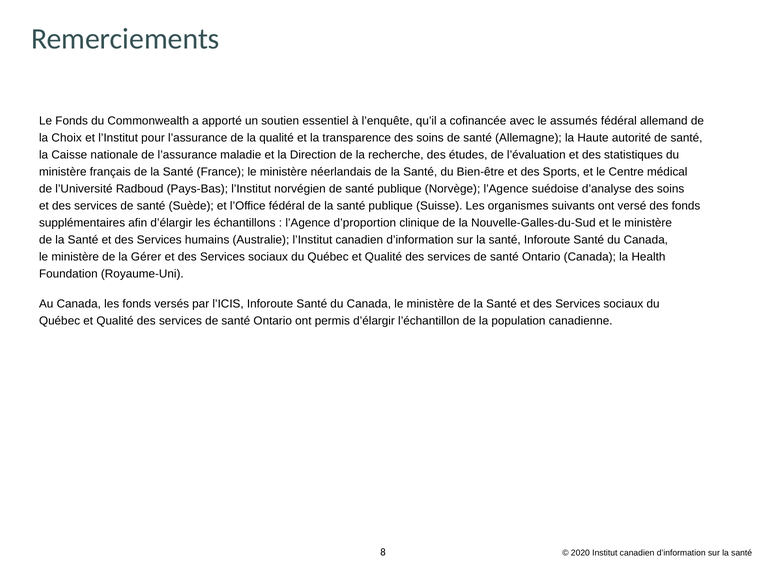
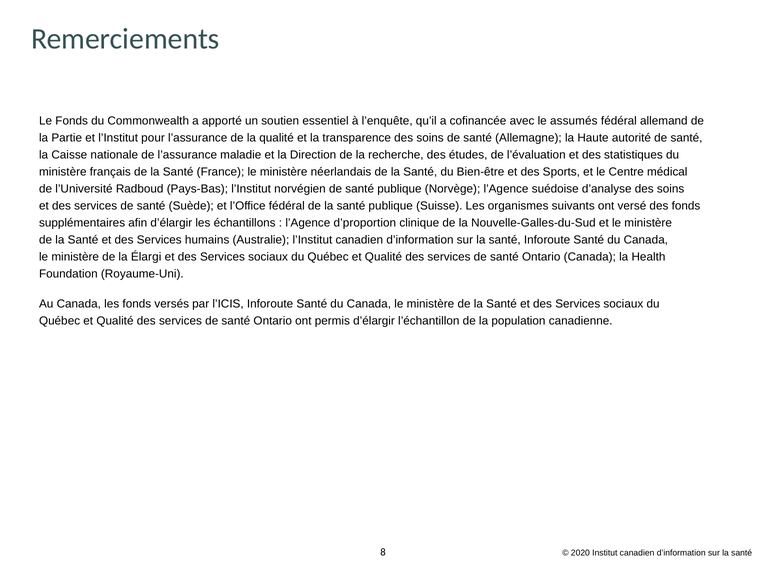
Choix: Choix -> Partie (67, 138)
Gérer: Gérer -> Élargi (146, 257)
